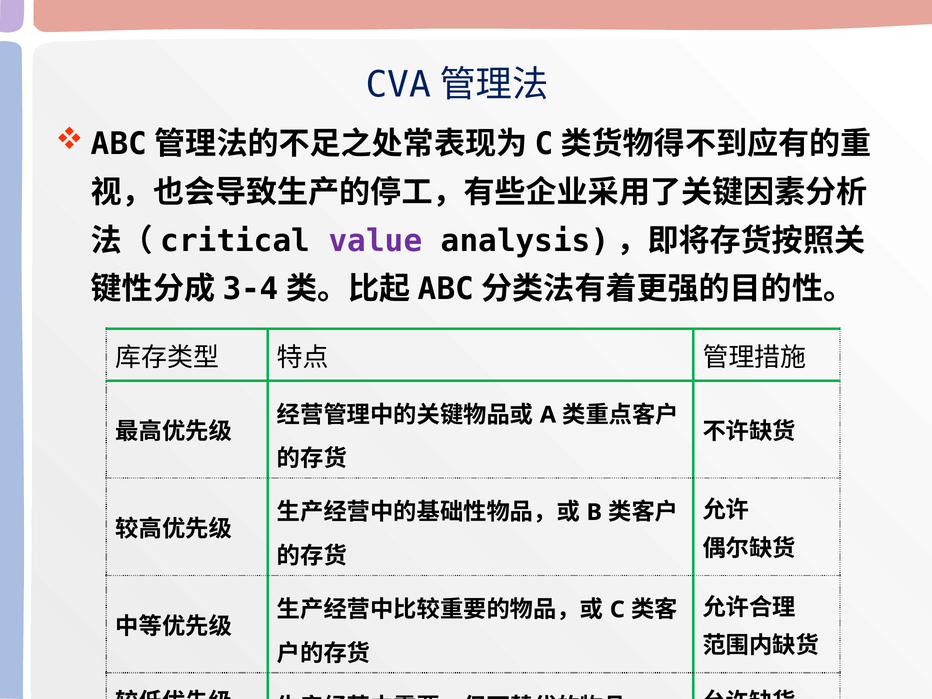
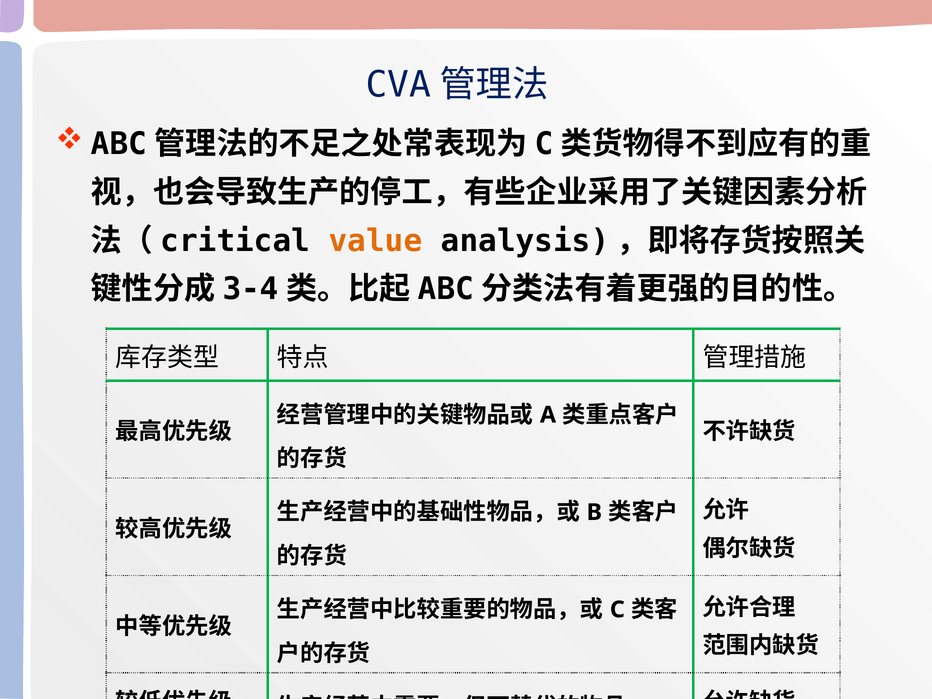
value colour: purple -> orange (375, 241)
